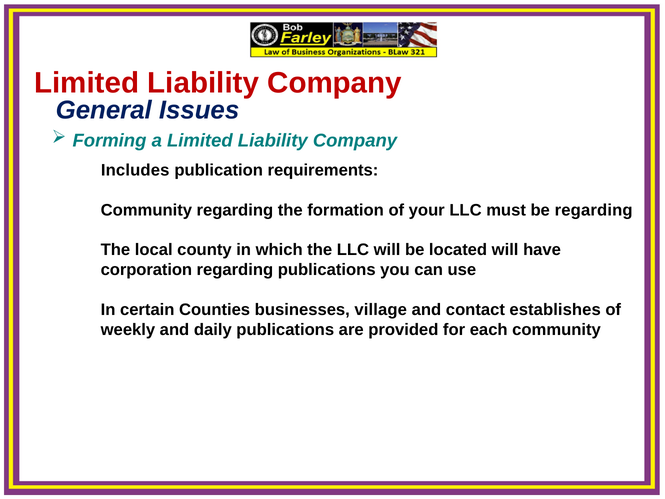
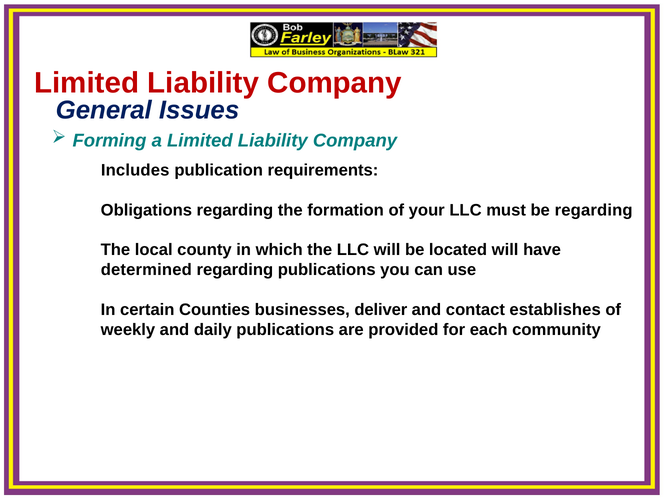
Community: Community -> Obligations (146, 210)
corporation: corporation -> determined (146, 270)
village: village -> deliver (381, 310)
